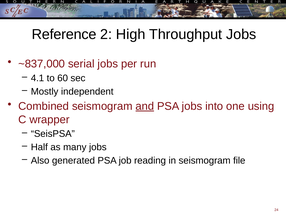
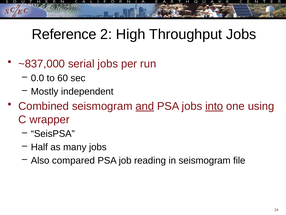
4.1: 4.1 -> 0.0 (37, 78)
into underline: none -> present (214, 106)
generated: generated -> compared (73, 160)
